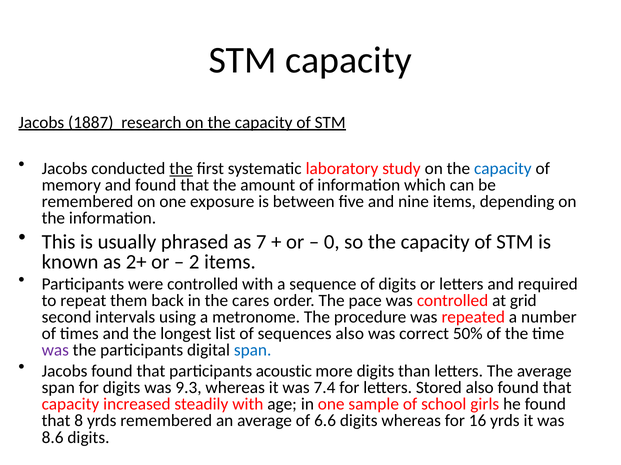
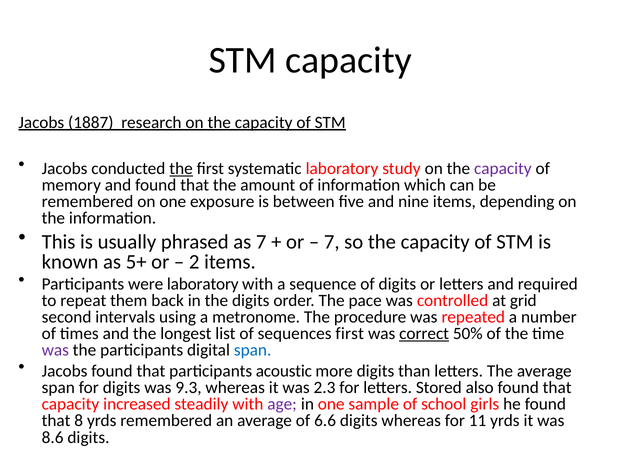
capacity colour: blue -> purple (503, 169)
0: 0 -> 7 (332, 242)
2+: 2+ -> 5+ (136, 262)
were controlled: controlled -> laboratory (203, 284)
the cares: cares -> digits (251, 301)
sequences also: also -> first (350, 334)
correct underline: none -> present (424, 334)
7.4: 7.4 -> 2.3 (325, 388)
age colour: black -> purple (282, 405)
16: 16 -> 11 (478, 421)
